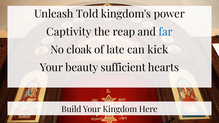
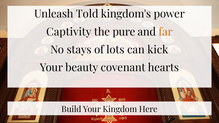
reap: reap -> pure (124, 32)
far colour: blue -> orange (166, 32)
cloak: cloak -> stays (79, 50)
late: late -> lots (115, 50)
sufficient: sufficient -> covenant (123, 68)
